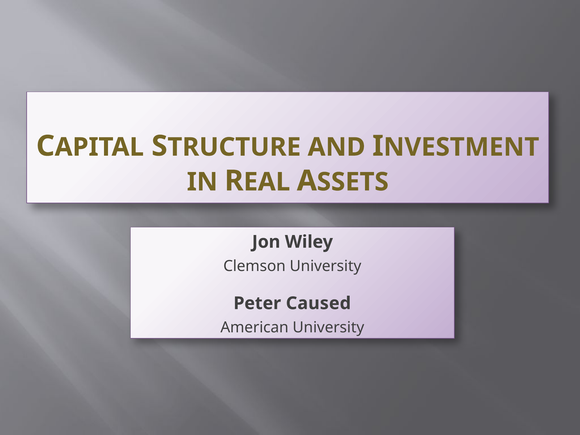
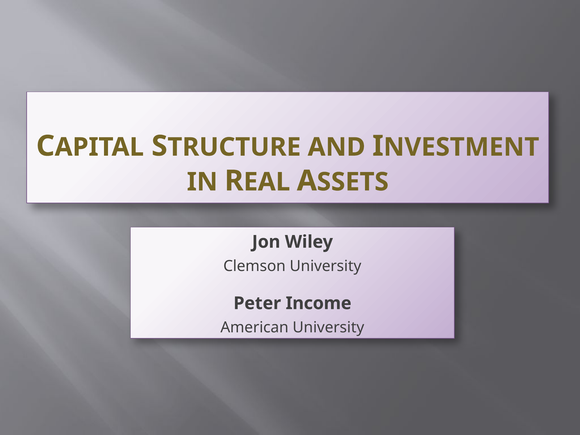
Caused: Caused -> Income (319, 303)
